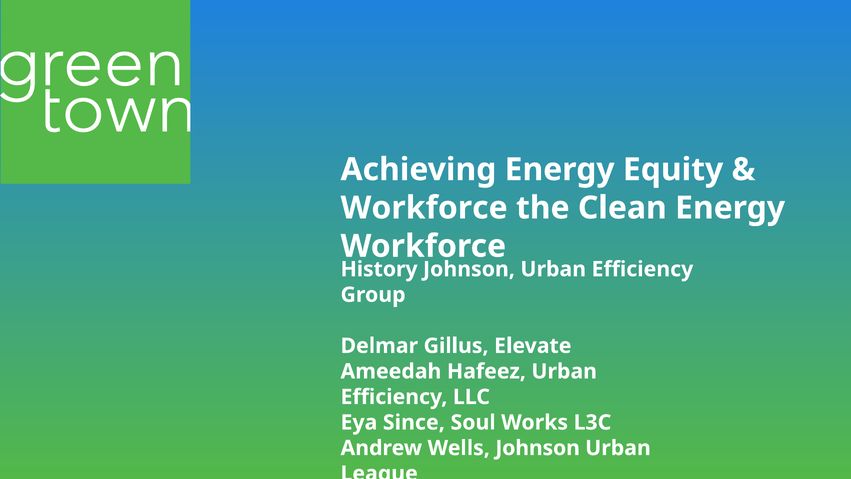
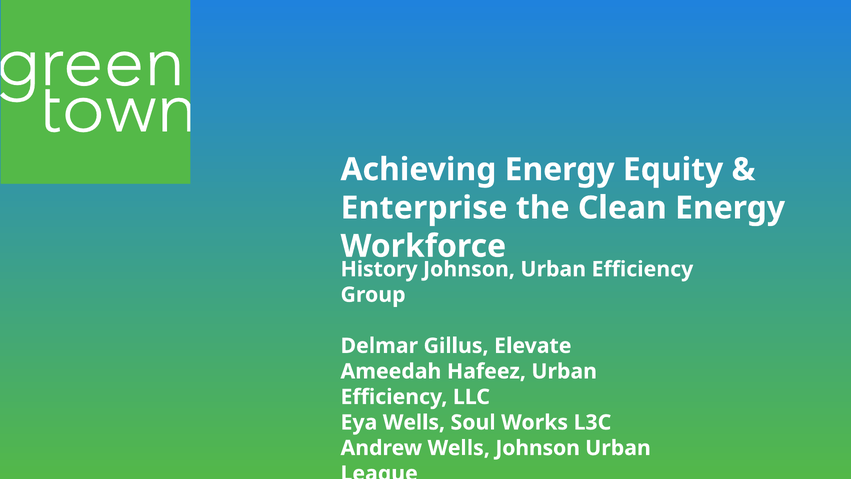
Workforce: Workforce -> Enterprise (424, 208)
Eya Since: Since -> Wells (414, 422)
